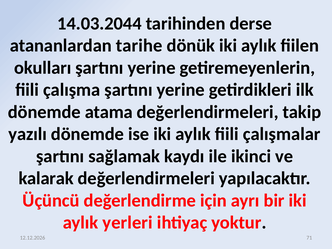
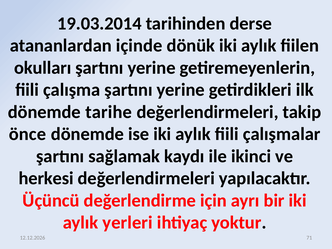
14.03.2044: 14.03.2044 -> 19.03.2014 (99, 23)
tarihe: tarihe -> içinde (139, 46)
atama: atama -> tarihe (109, 112)
yazılı: yazılı -> önce (28, 134)
kalarak: kalarak -> herkesi (46, 178)
